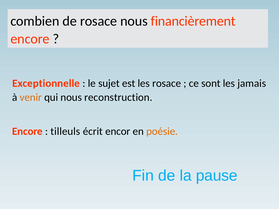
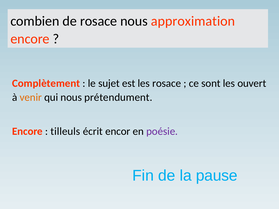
financièrement: financièrement -> approximation (193, 21)
Exceptionnelle: Exceptionnelle -> Complètement (46, 83)
jamais: jamais -> ouvert (252, 83)
reconstruction: reconstruction -> prétendument (118, 97)
poésie colour: orange -> purple (162, 131)
